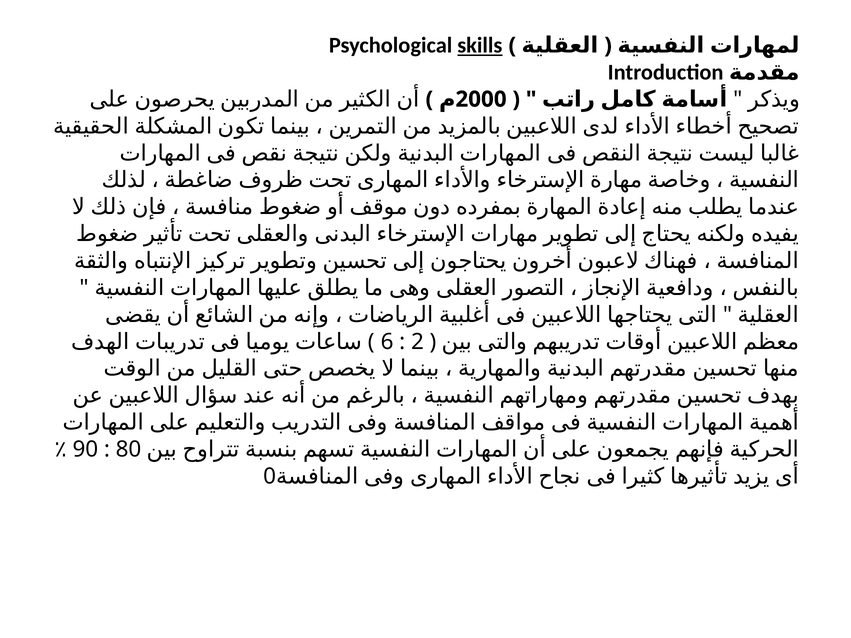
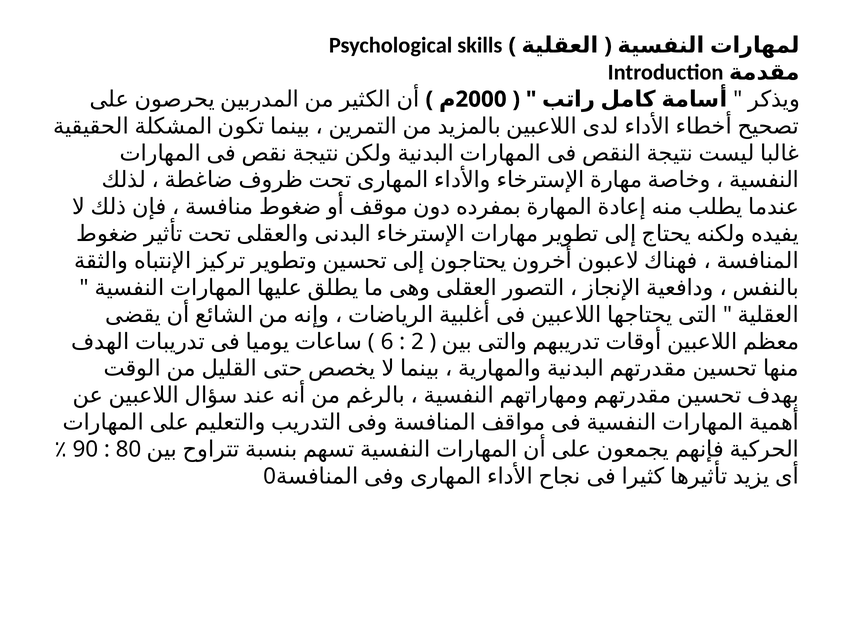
skills underline: present -> none (480, 45)
